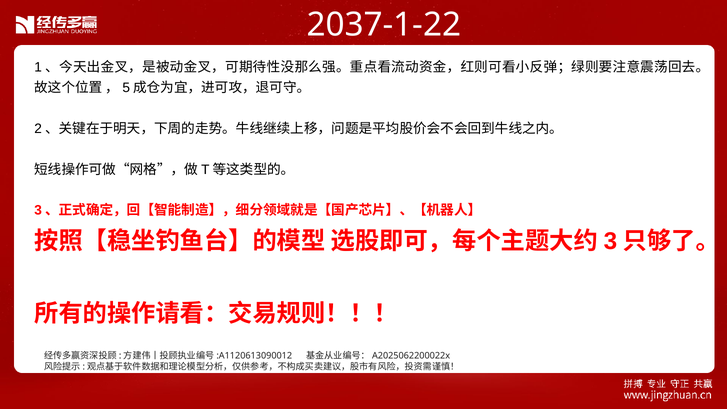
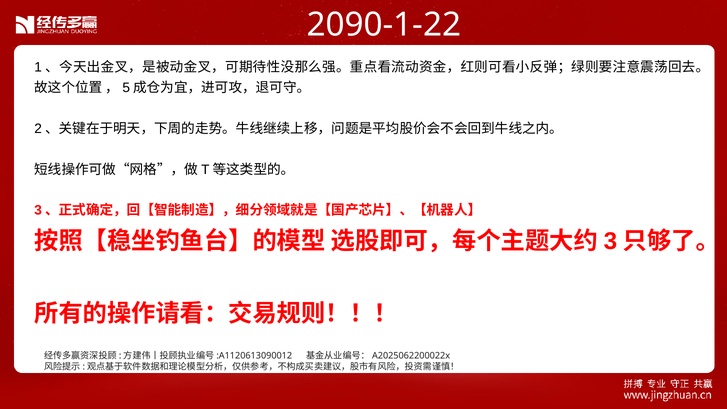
2037-1-22: 2037-1-22 -> 2090-1-22 (384, 25)
